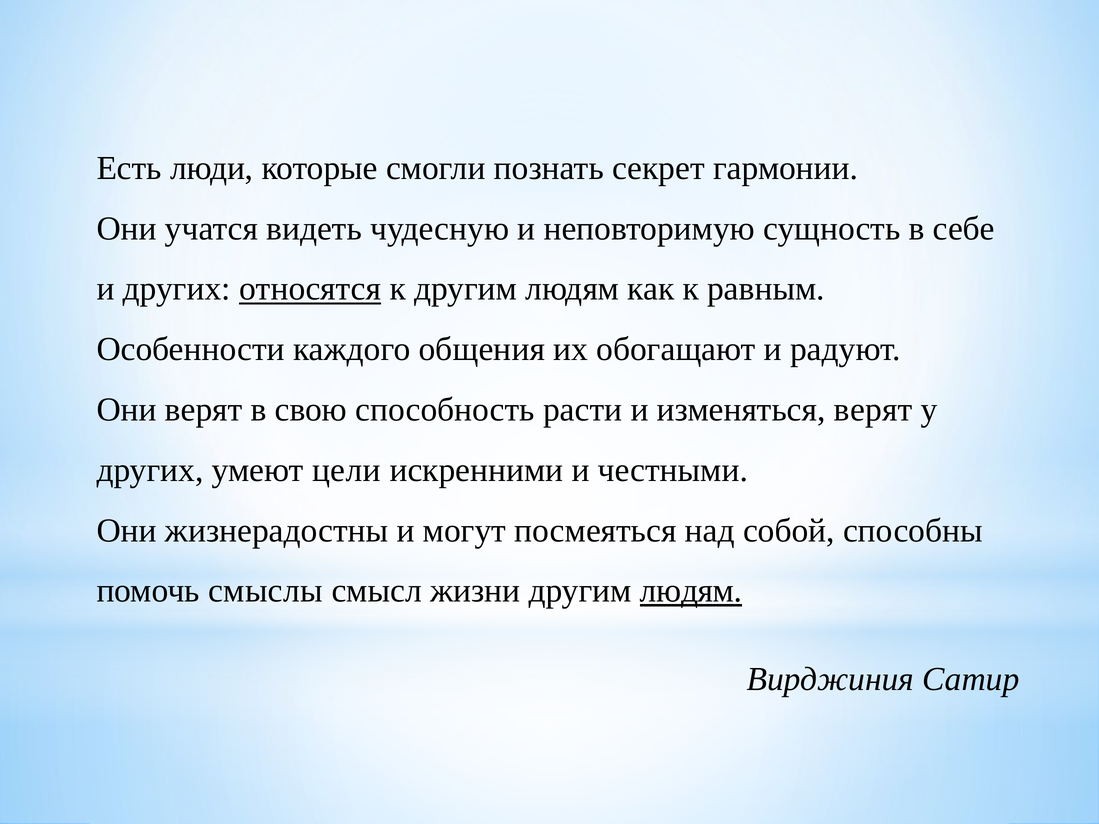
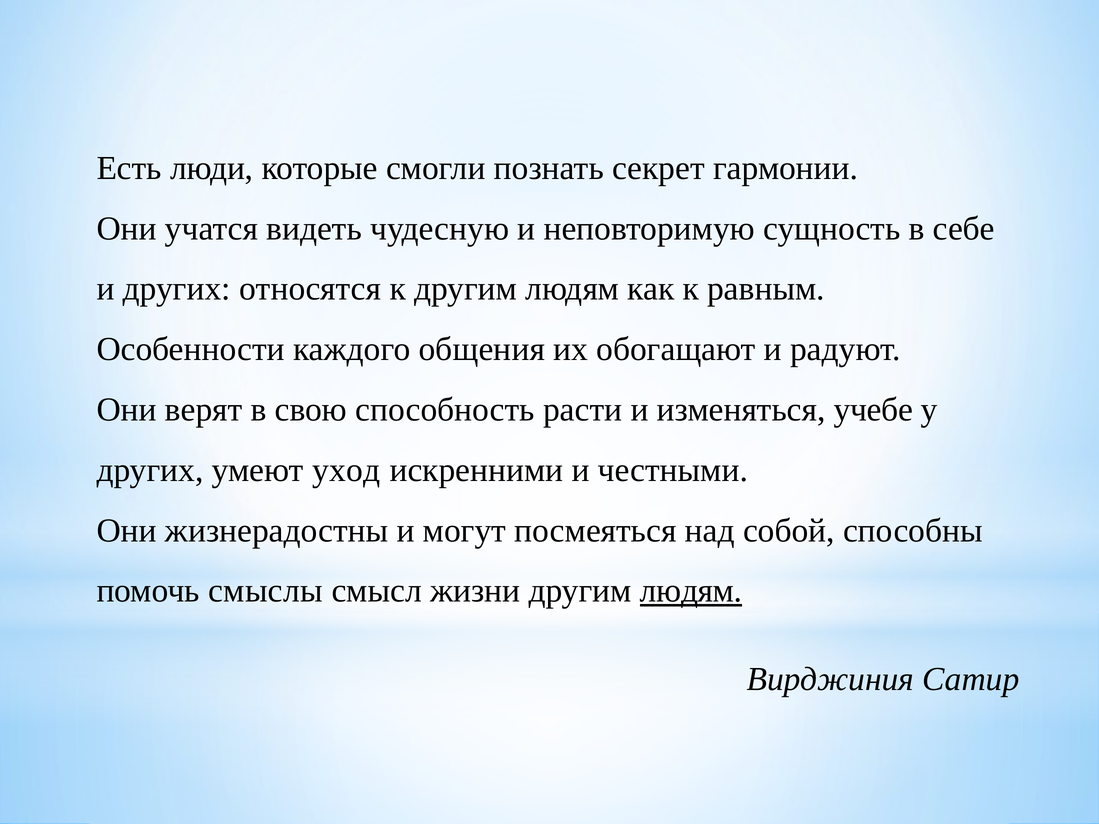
относятся underline: present -> none (310, 289)
изменяться верят: верят -> учебе (873, 410)
цели: цели -> уход (346, 470)
